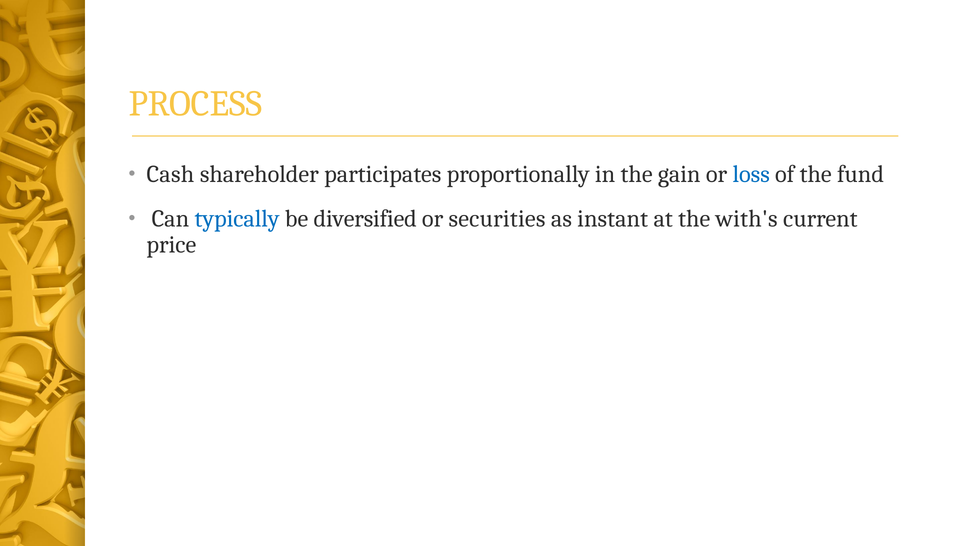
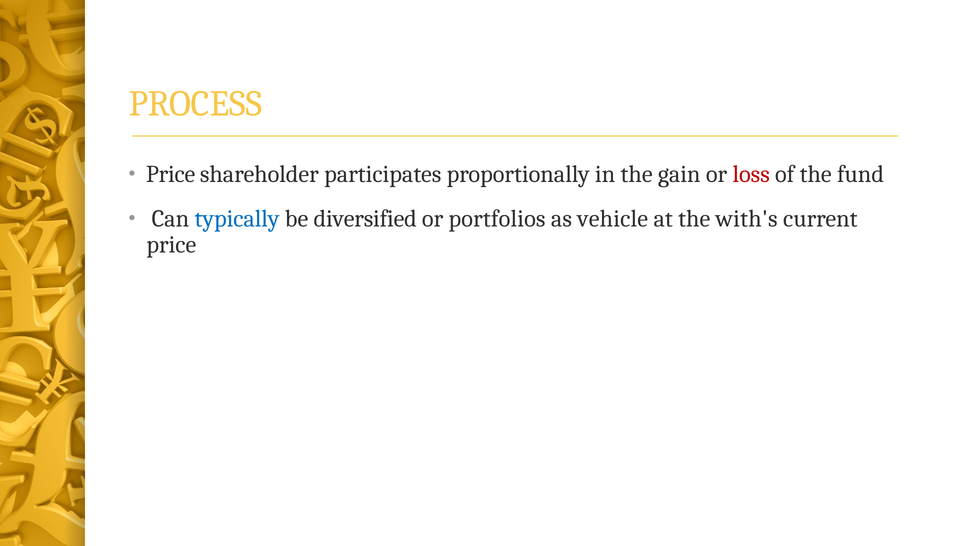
Cash: Cash -> Price (171, 174)
loss colour: blue -> red (751, 174)
securities: securities -> portfolios (497, 219)
instant: instant -> vehicle (613, 219)
